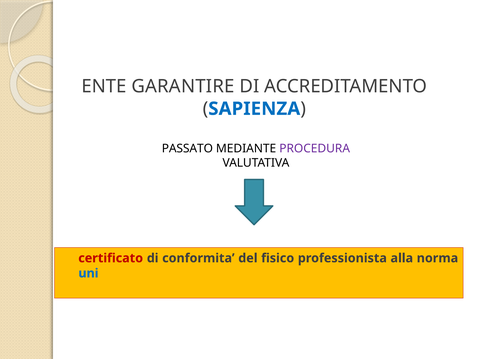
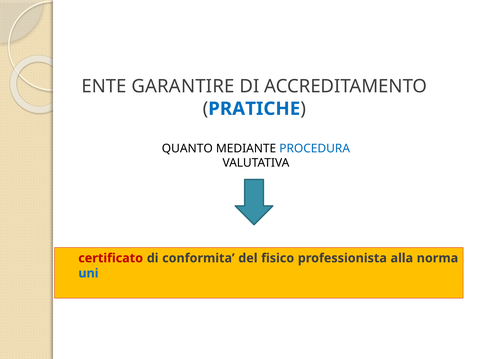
SAPIENZA: SAPIENZA -> PRATICHE (254, 109)
PASSATO: PASSATO -> QUANTO (187, 148)
PROCEDURA colour: purple -> blue (315, 148)
